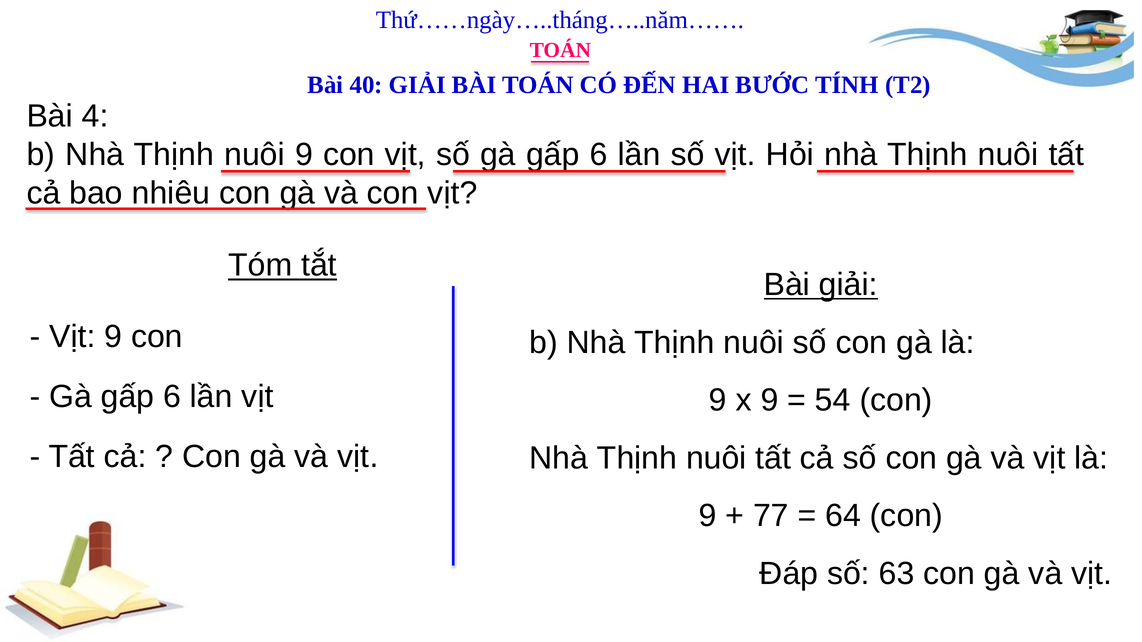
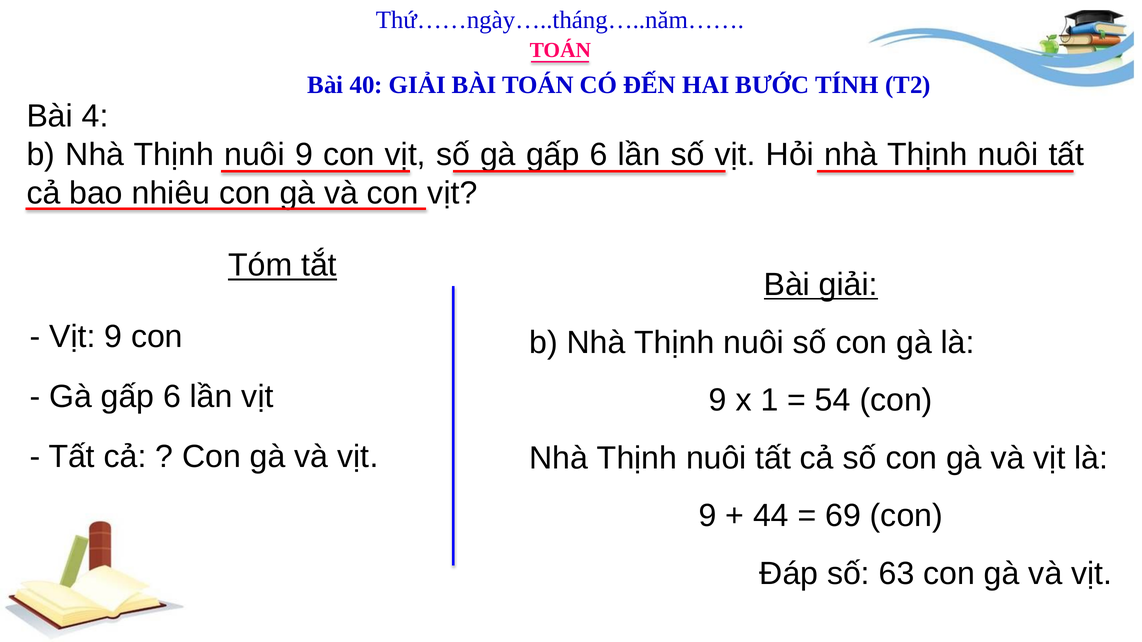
x 9: 9 -> 1 (770, 400)
77: 77 -> 44 (771, 515)
64: 64 -> 69 (843, 515)
